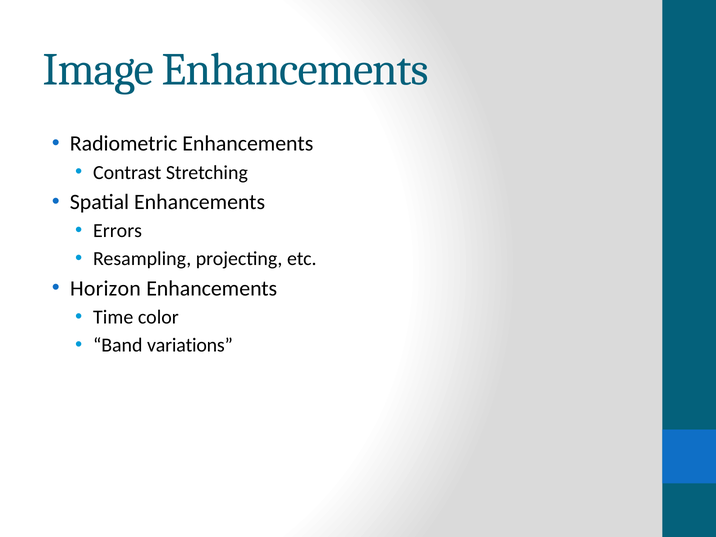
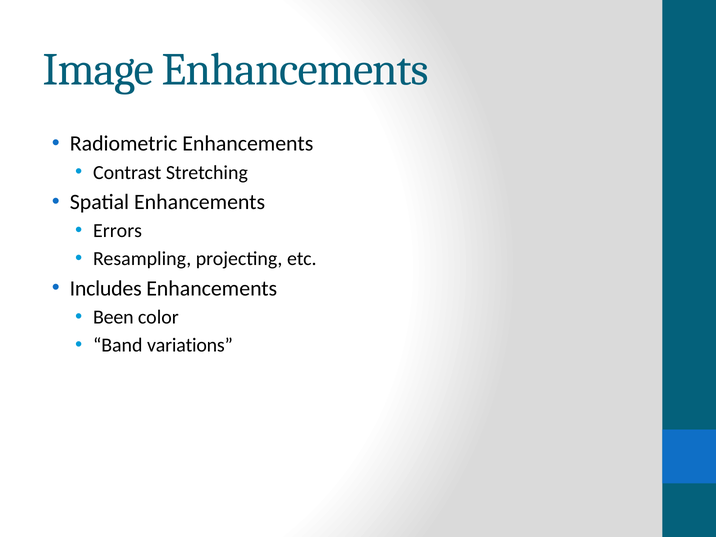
Horizon: Horizon -> Includes (106, 288)
Time: Time -> Been (113, 317)
